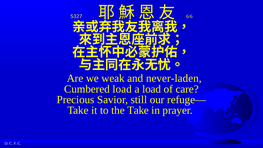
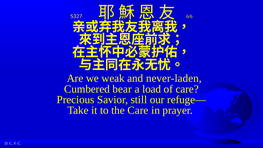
Cumbered load: load -> bear (122, 89)
the Take: Take -> Care (138, 110)
